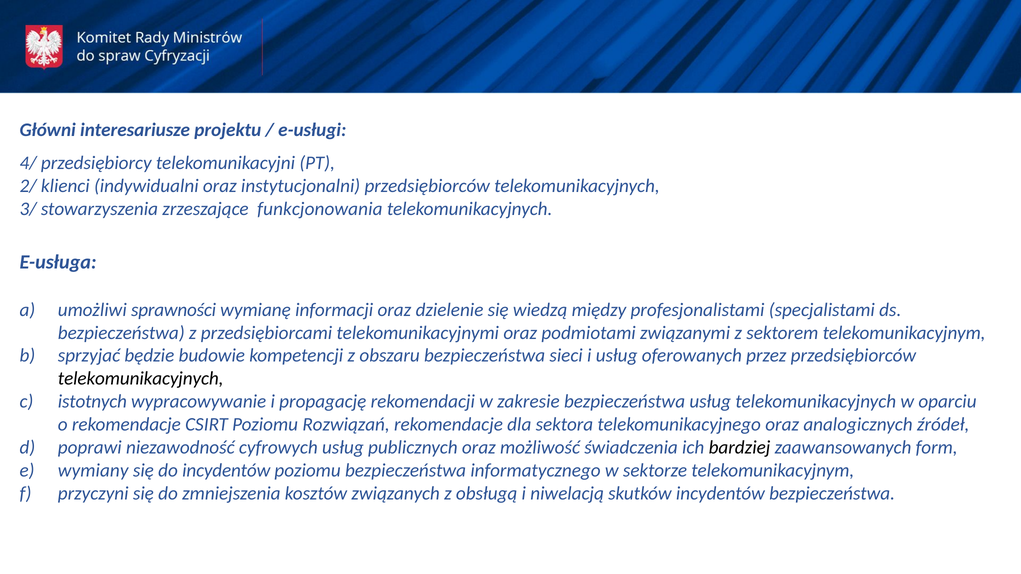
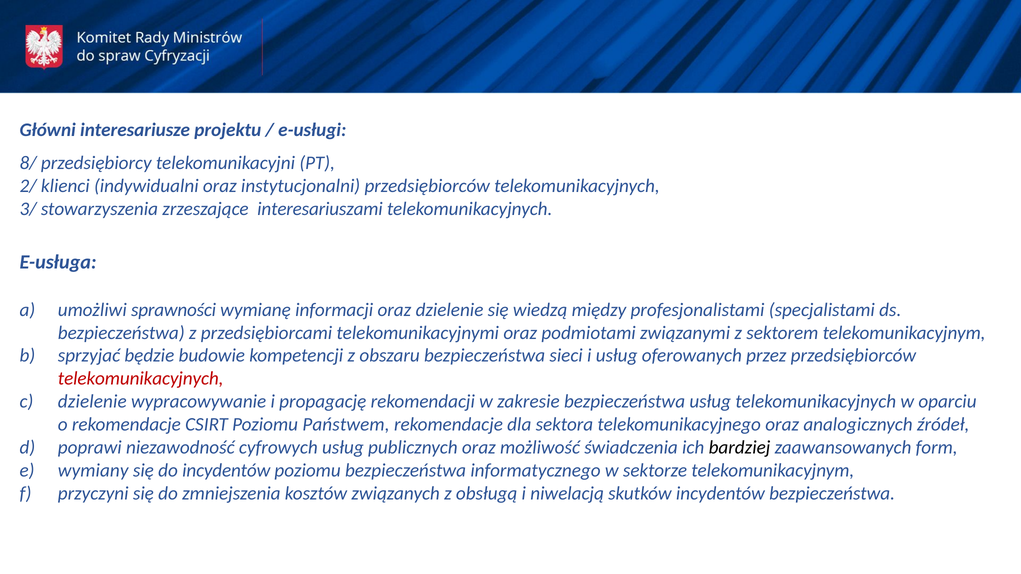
4/: 4/ -> 8/ (28, 163)
funkcjonowania: funkcjonowania -> interesariuszami (320, 209)
telekomunikacyjnych colour: black -> red (141, 379)
istotnych: istotnych -> dzielenie (92, 402)
Rozwiązań: Rozwiązań -> Państwem (346, 425)
